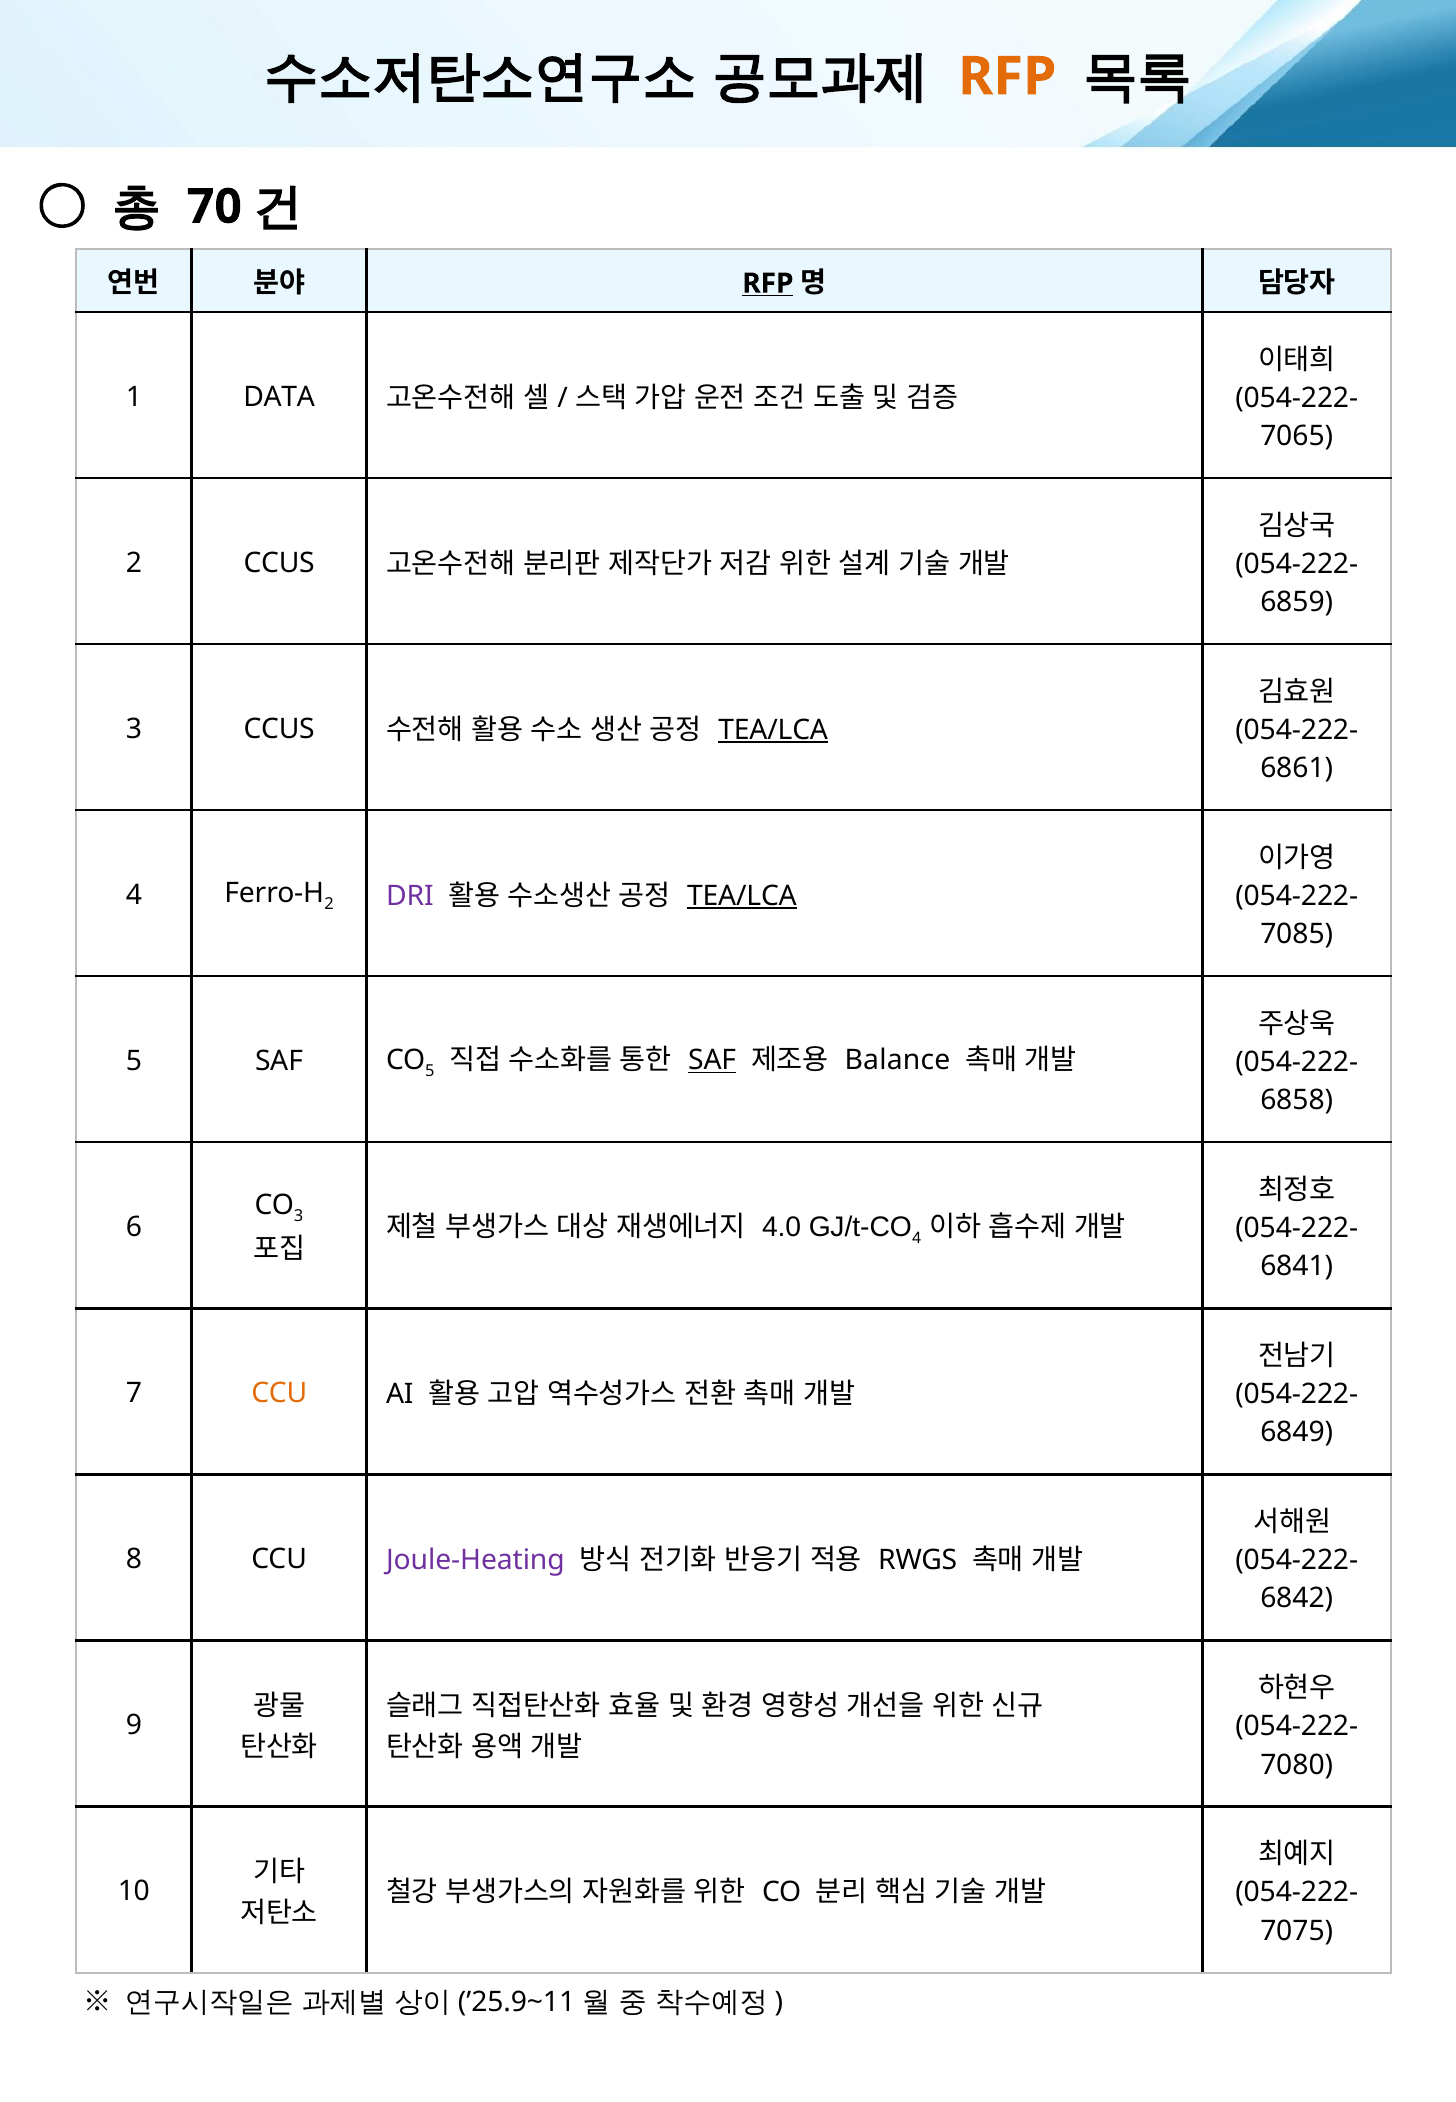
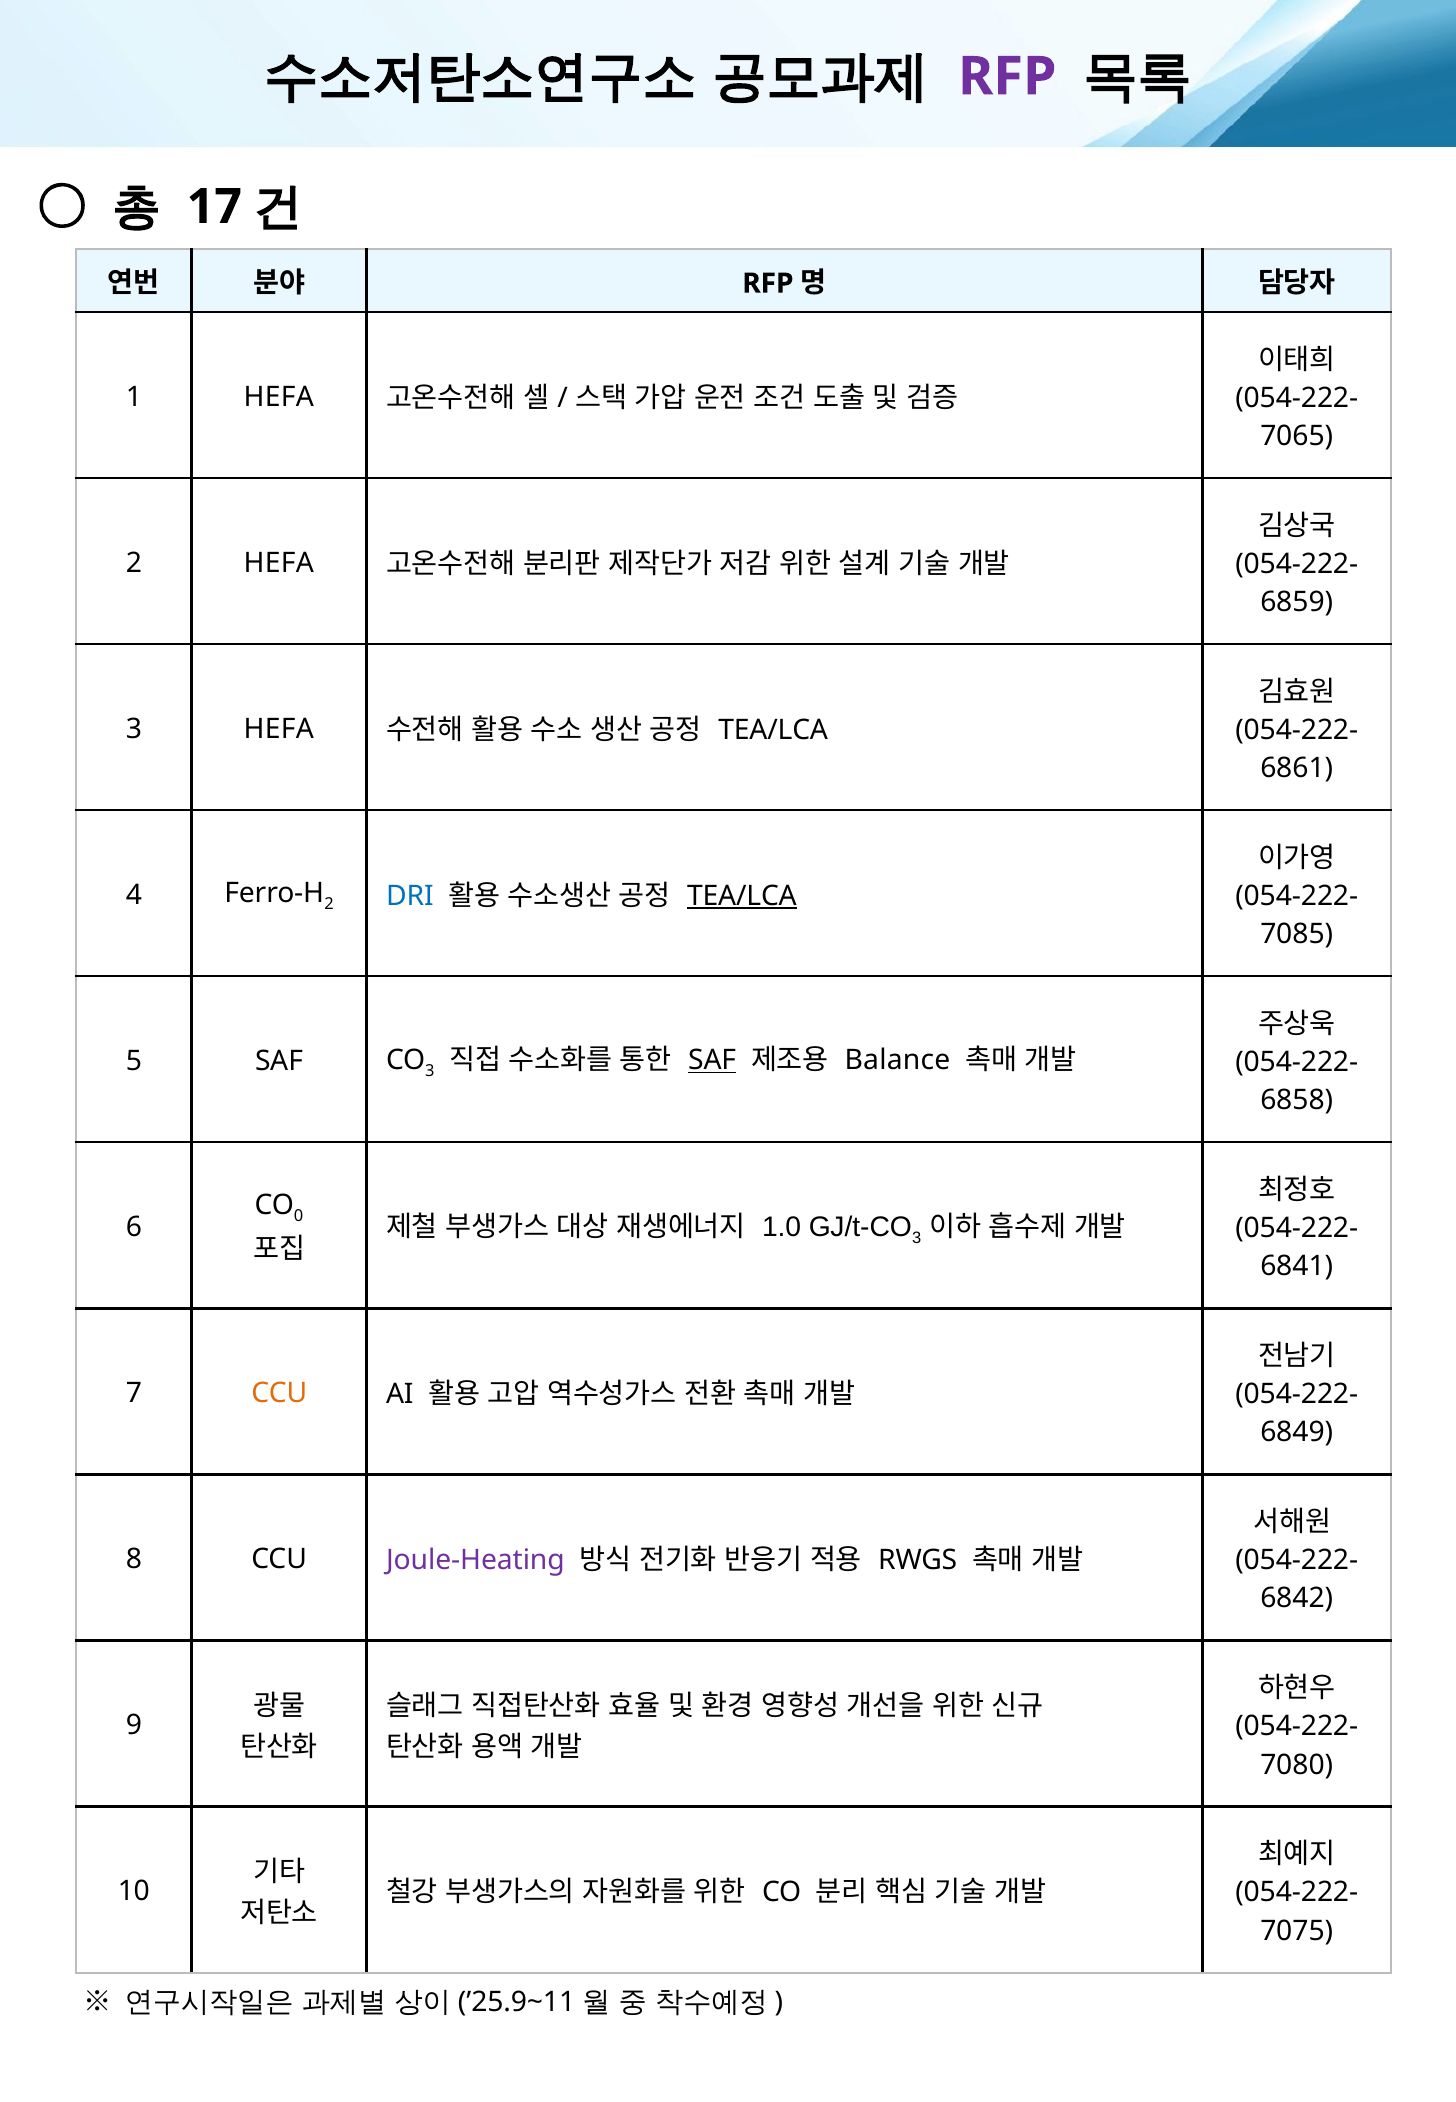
RFP colour: orange -> purple (1007, 77)
70: 70 -> 17 (214, 207)
RFP underline: present -> none (768, 284)
1 DATA: DATA -> HEFA (279, 397)
2 CCUS: CCUS -> HEFA (279, 563)
3 CCUS: CCUS -> HEFA (279, 729)
TEA/LCA underline: present -> none (773, 731)
DRI colour: purple -> blue (410, 897)
CO 5: 5 -> 3 (430, 1072)
CO 3: 3 -> 0 (299, 1216)
4.0: 4.0 -> 1.0 (782, 1228)
4: 4 -> 3 (917, 1239)
